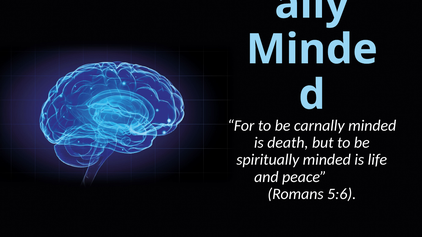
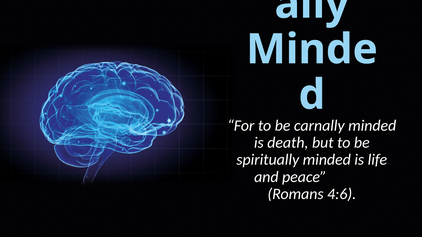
5:6: 5:6 -> 4:6 (342, 194)
